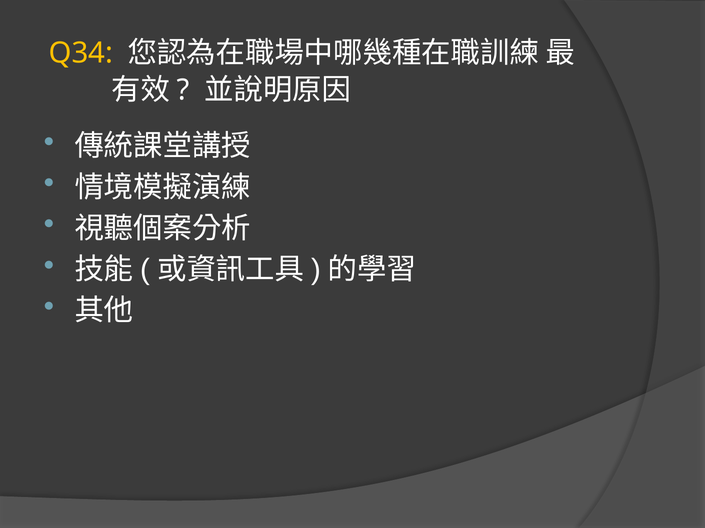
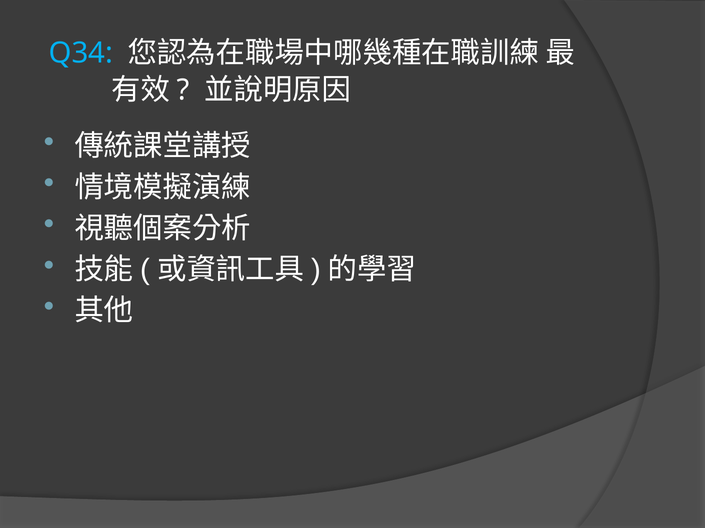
Q34 colour: yellow -> light blue (81, 53)
